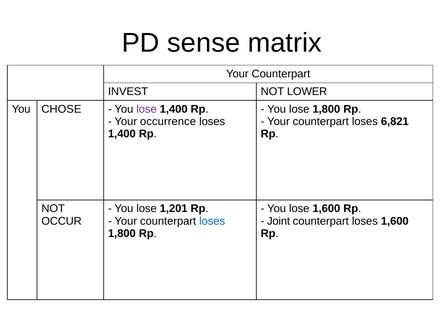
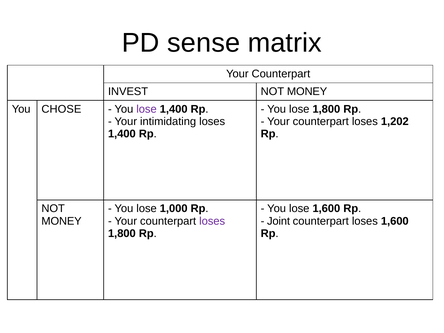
INVEST NOT LOWER: LOWER -> MONEY (307, 91)
occurrence: occurrence -> intimidating (168, 121)
6,821: 6,821 -> 1,202 (395, 121)
1,201: 1,201 -> 1,000 (174, 209)
OCCUR: OCCUR -> MONEY (62, 221)
loses colour: blue -> purple (212, 221)
